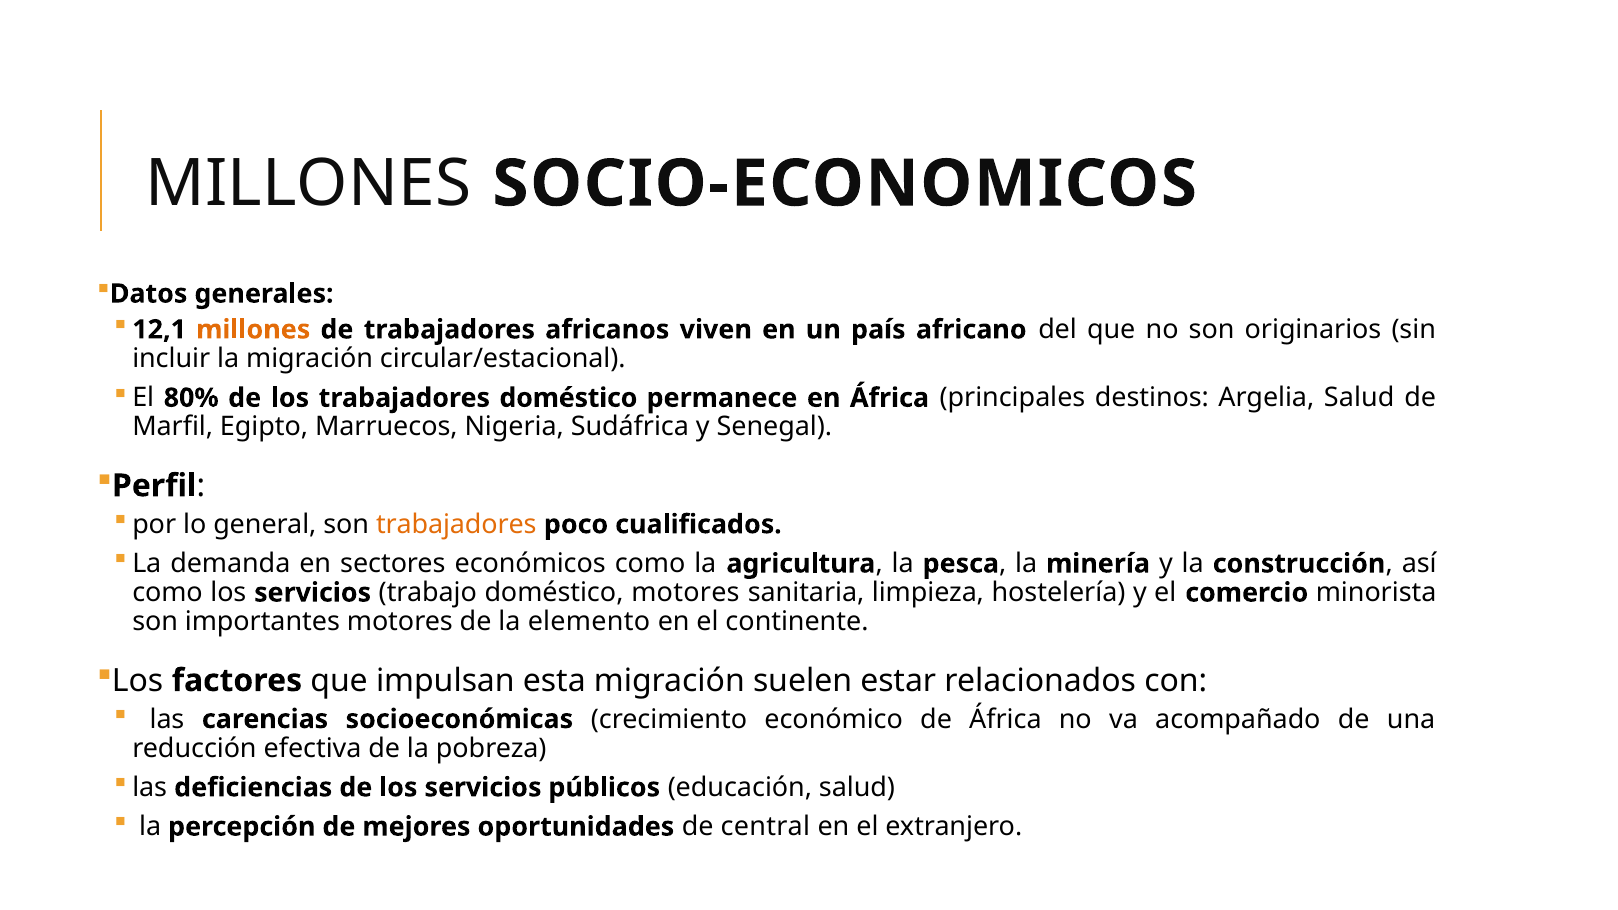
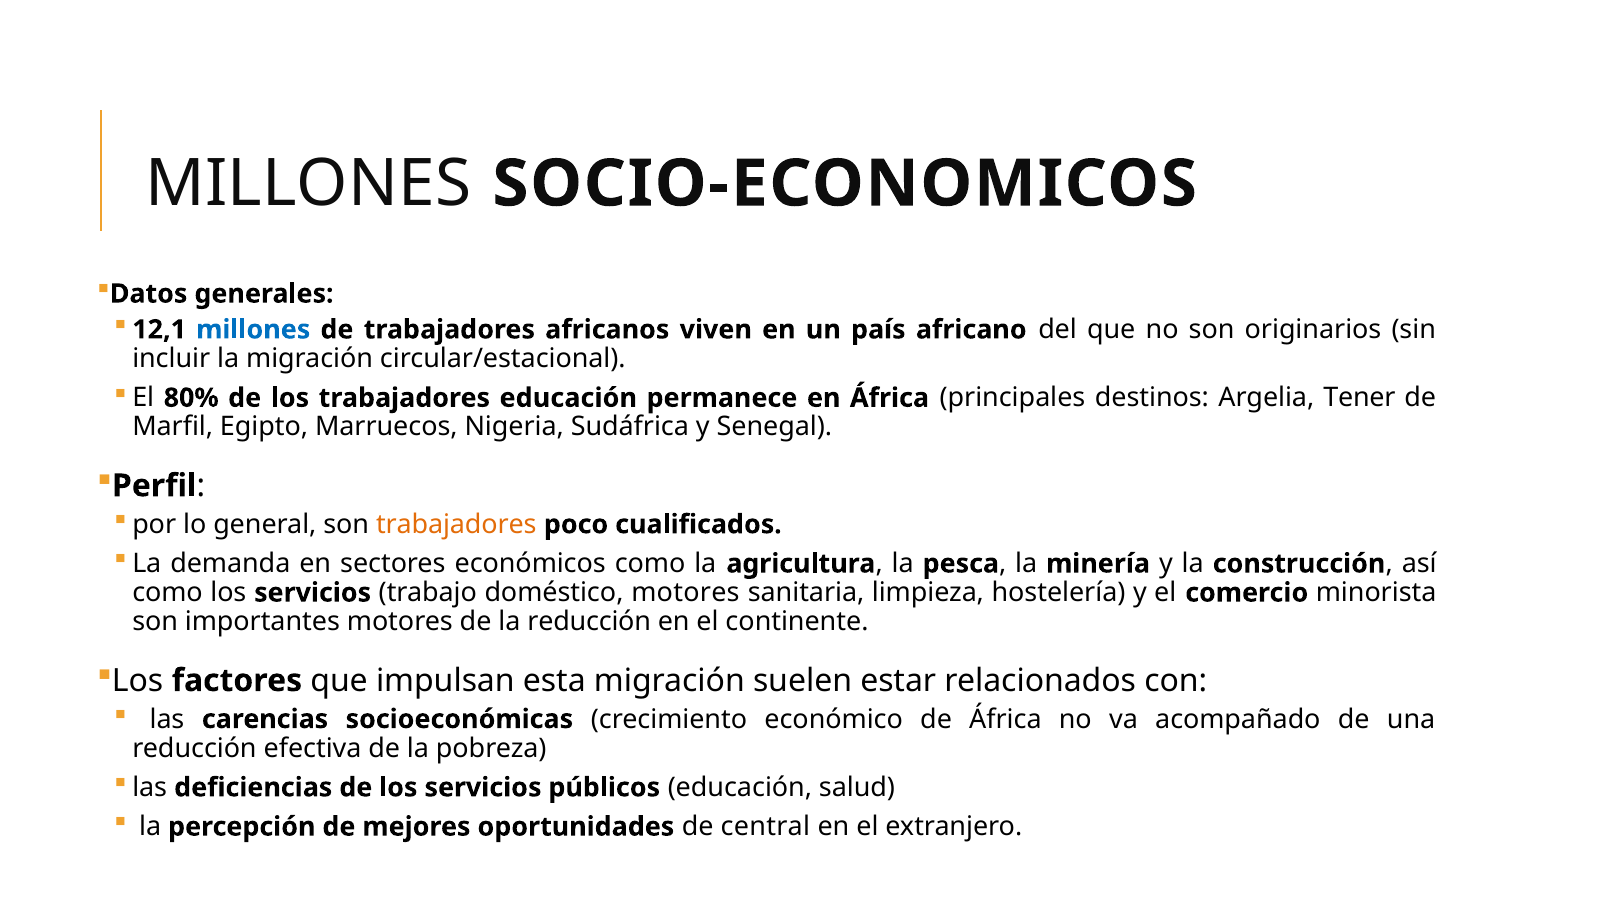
millones colour: orange -> blue (253, 330)
trabajadores doméstico: doméstico -> educación (568, 398)
Argelia Salud: Salud -> Tener (1359, 398)
la elemento: elemento -> reducción (589, 622)
